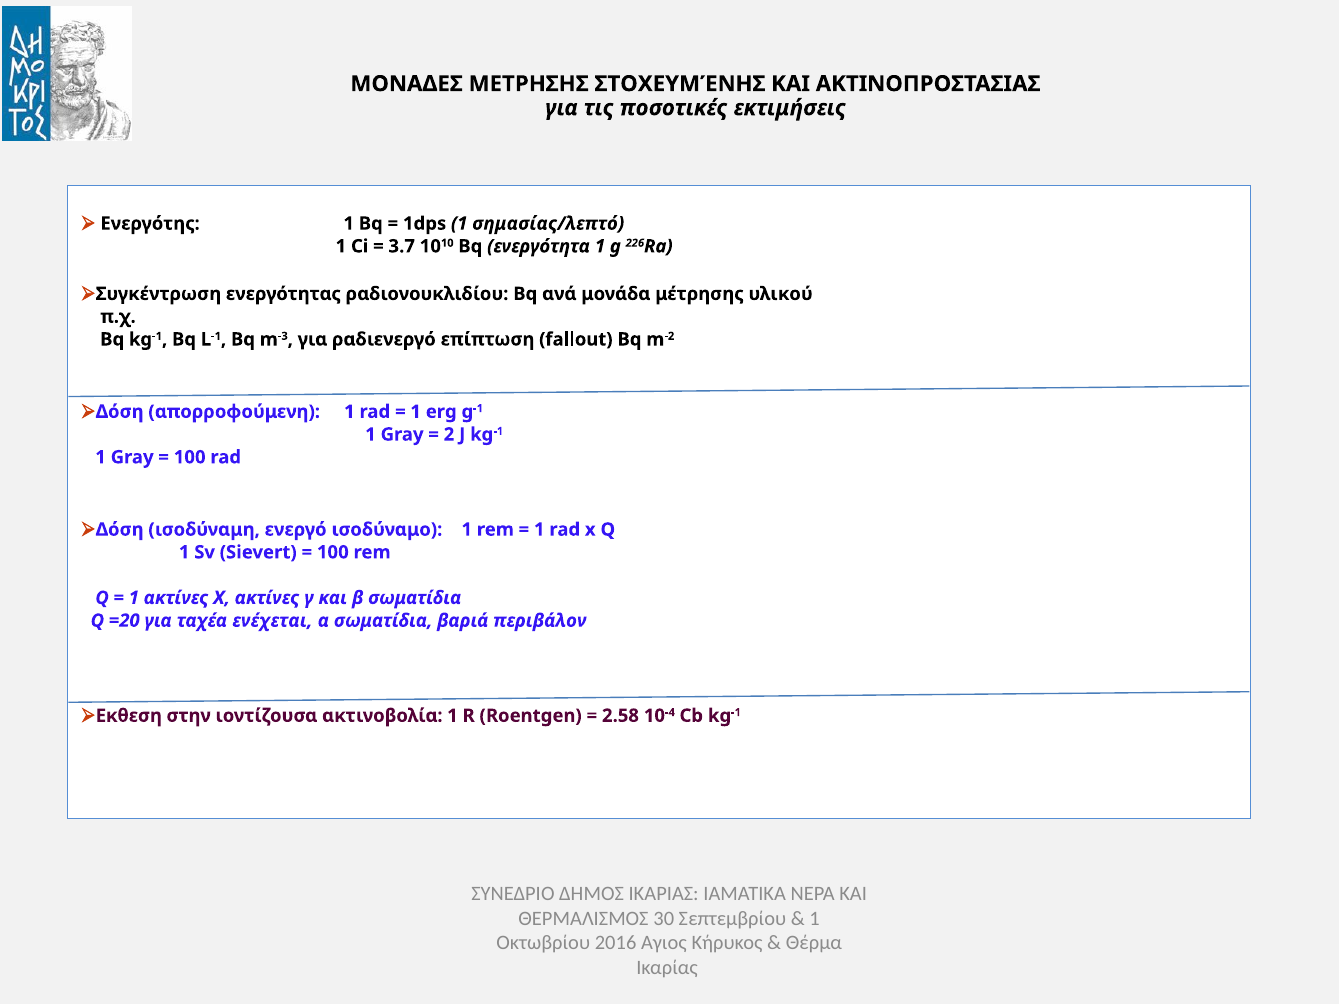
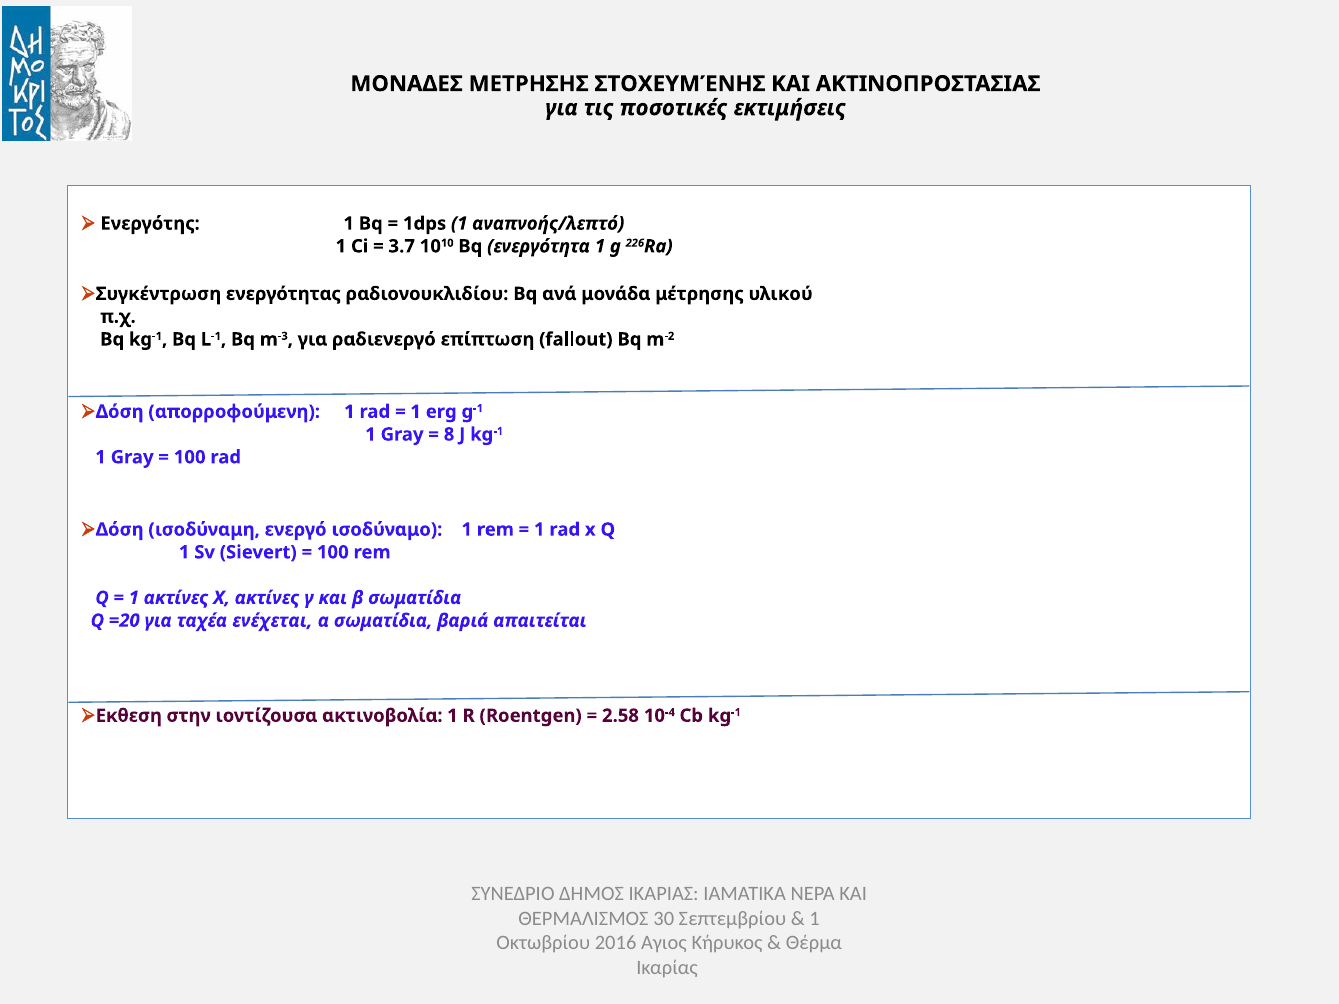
σημασίας/λεπτό: σημασίας/λεπτό -> αναπνοής/λεπτό (548, 224)
2: 2 -> 8 (449, 435)
περιβάλον: περιβάλον -> απαιτείται (540, 621)
